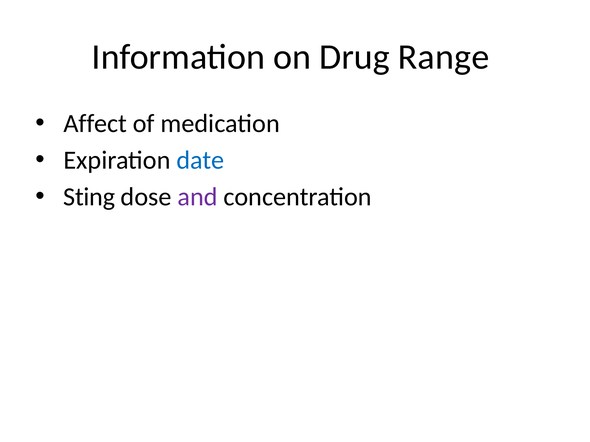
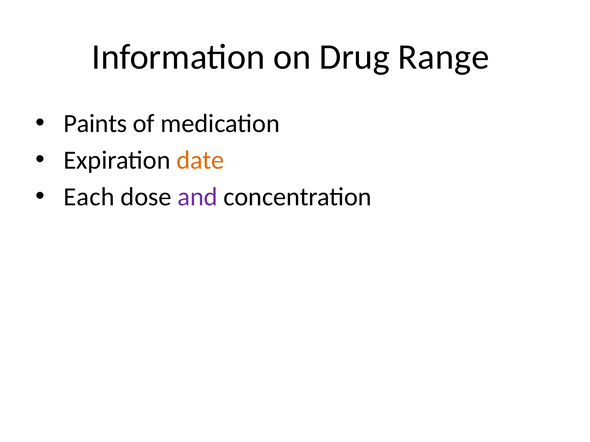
Affect: Affect -> Paints (95, 124)
date colour: blue -> orange (200, 160)
Sting: Sting -> Each (89, 197)
